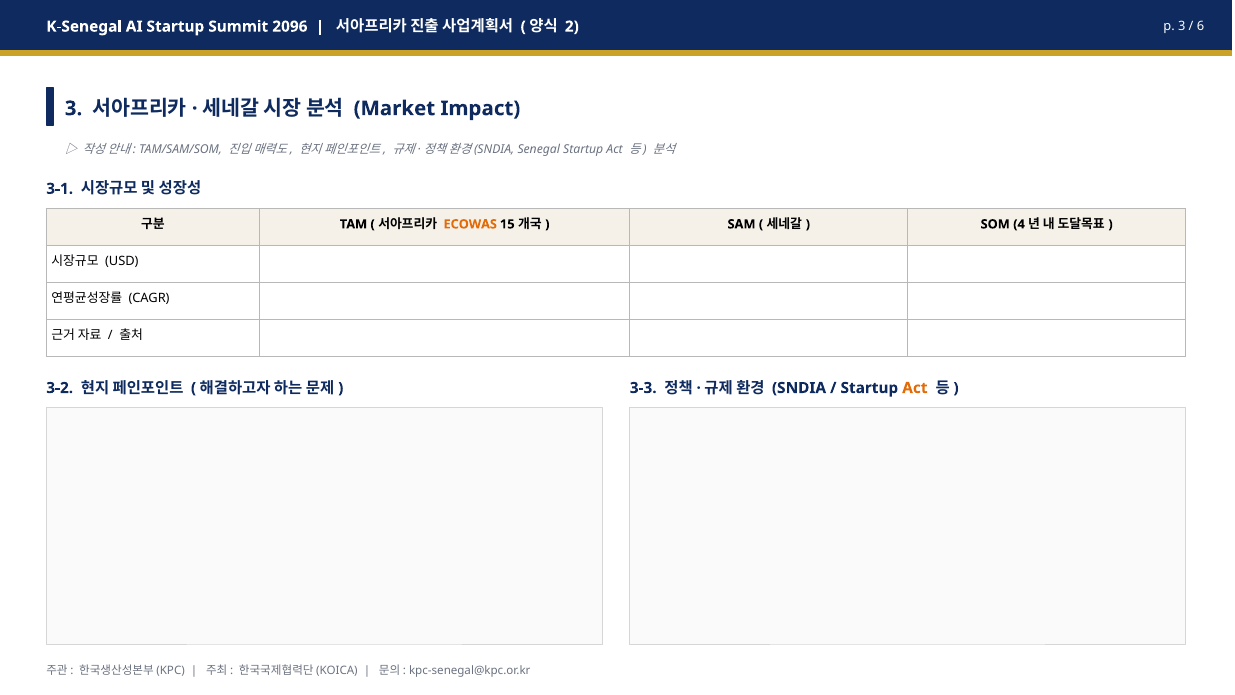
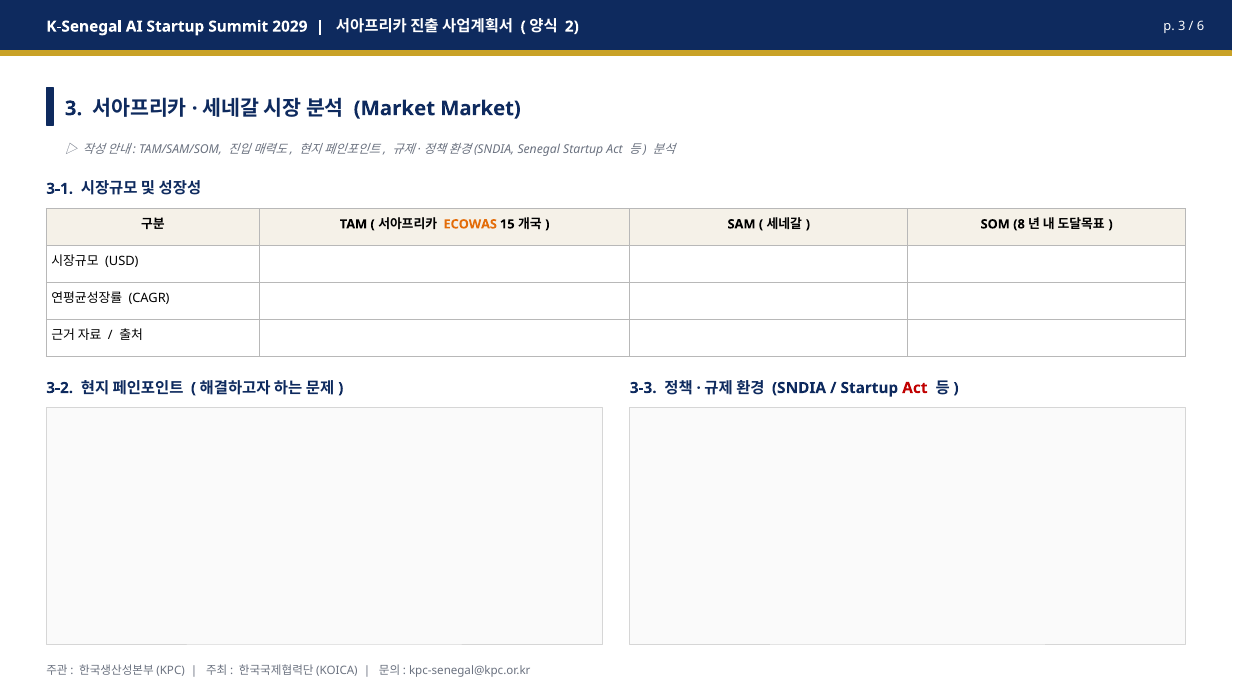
2096: 2096 -> 2029 (290, 27)
Market Impact: Impact -> Market (480, 108)
4: 4 -> 8 (1019, 224)
Act colour: orange -> red (915, 388)
